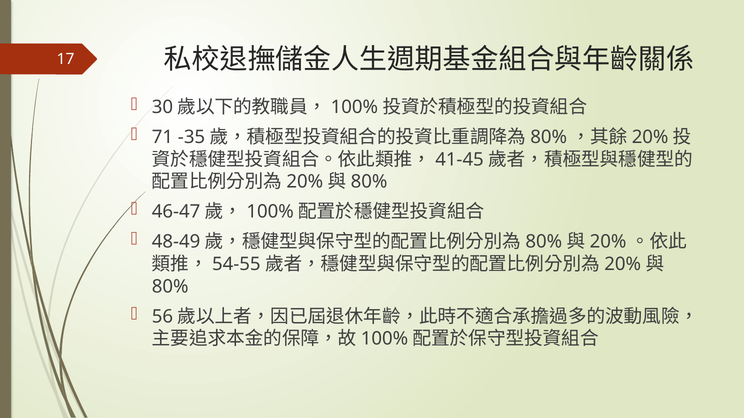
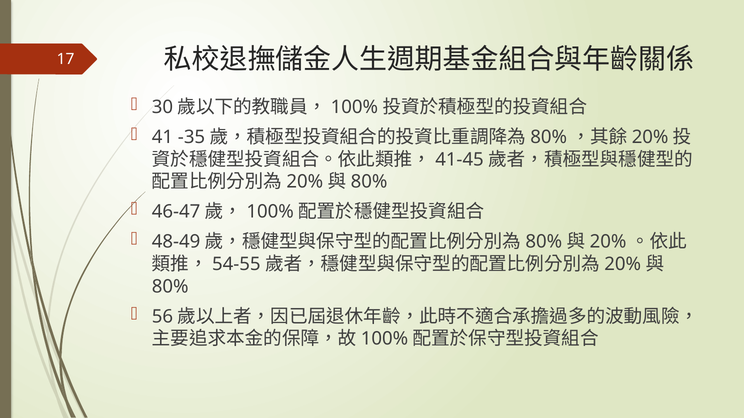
71: 71 -> 41 (162, 137)
